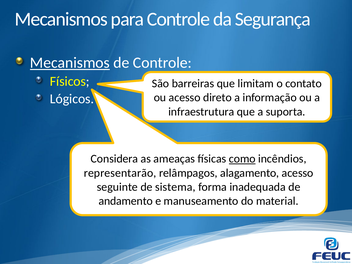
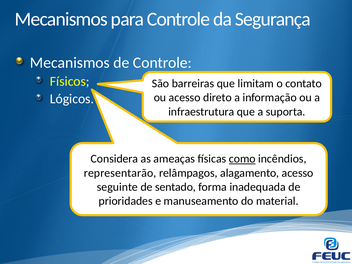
Mecanismos underline: present -> none (70, 63)
sistema: sistema -> sentado (175, 187)
andamento: andamento -> prioridades (126, 201)
